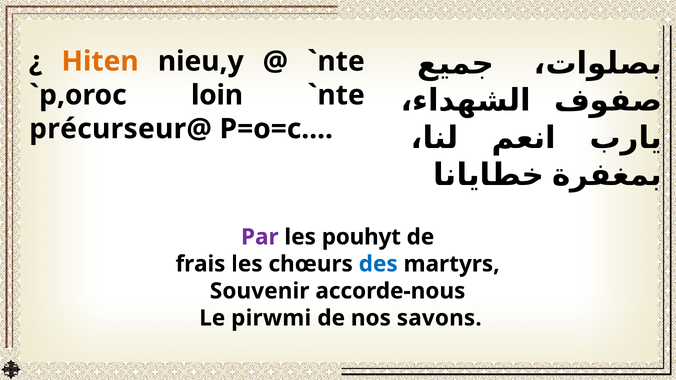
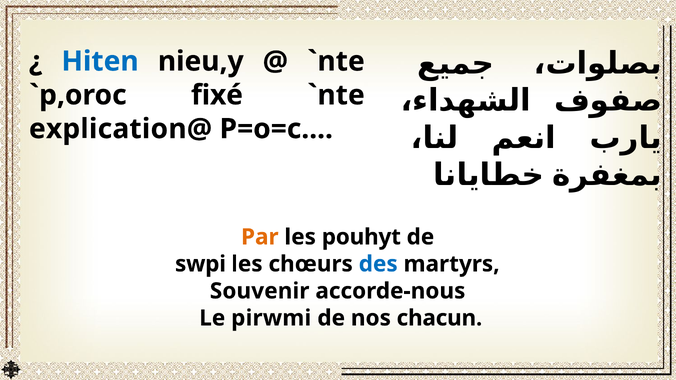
Hiten colour: orange -> blue (100, 61)
loin: loin -> fixé (217, 95)
précurseur@: précurseur@ -> explication@ (121, 129)
Par colour: purple -> orange (260, 237)
frais: frais -> swpi (201, 264)
savons: savons -> chacun (439, 318)
